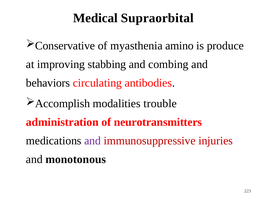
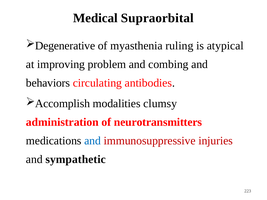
Conservative: Conservative -> Degenerative (65, 46)
amino: amino -> ruling (179, 46)
produce: produce -> atypical (225, 46)
stabbing: stabbing -> problem (107, 64)
trouble: trouble -> clumsy (160, 104)
and colour: purple -> blue (93, 141)
monotonous: monotonous -> sympathetic (76, 160)
